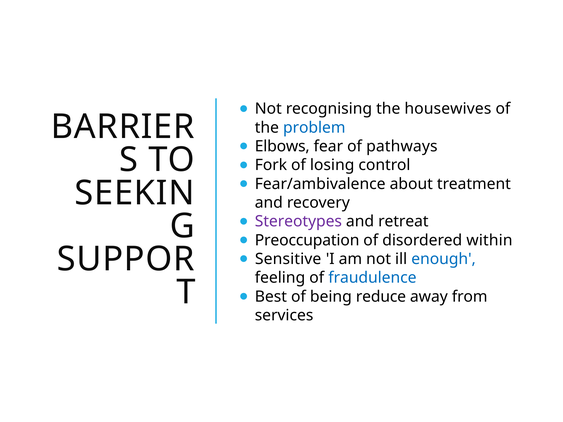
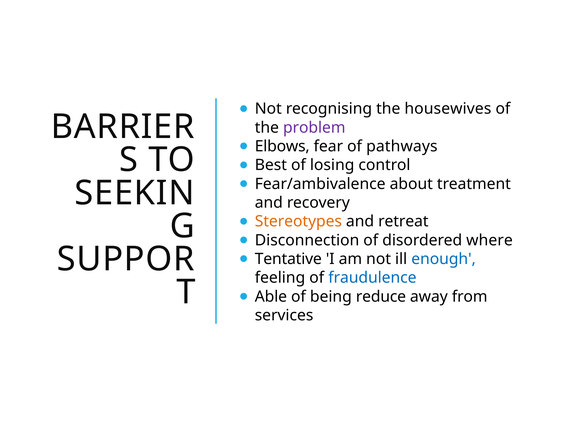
problem colour: blue -> purple (314, 128)
Fork: Fork -> Best (271, 165)
Stereotypes colour: purple -> orange (298, 222)
Preoccupation: Preoccupation -> Disconnection (307, 240)
within: within -> where (490, 240)
Sensitive: Sensitive -> Tentative (288, 259)
Best: Best -> Able (271, 297)
